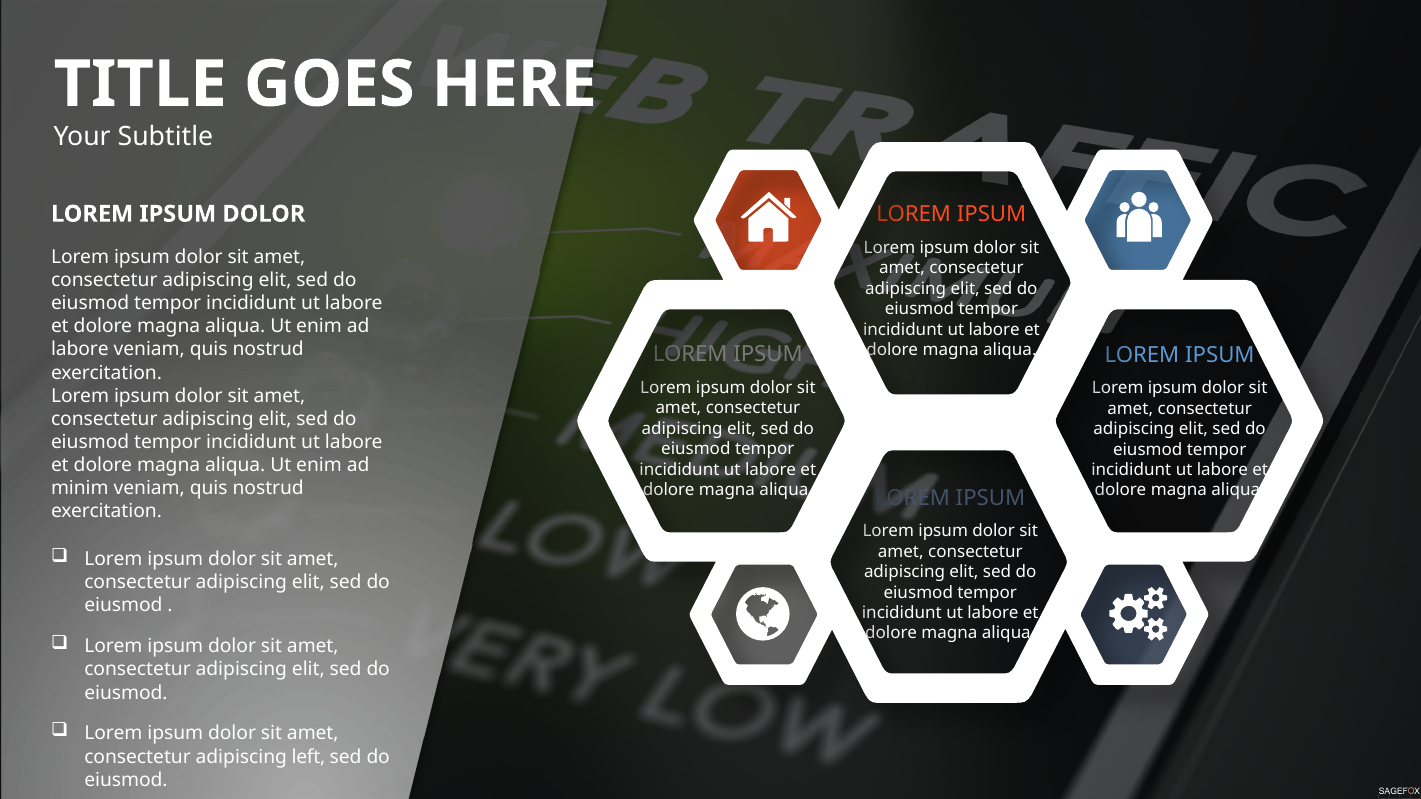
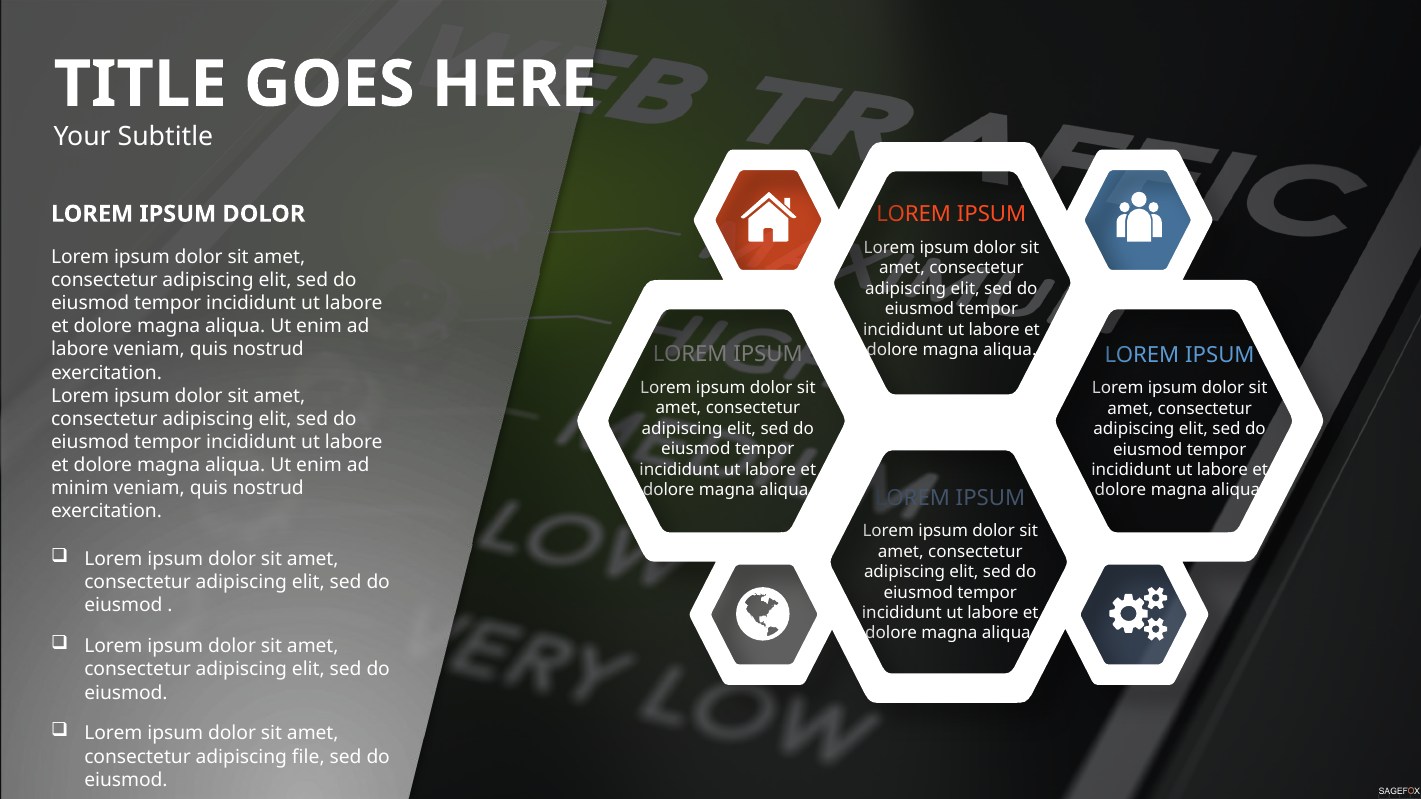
left: left -> file (308, 757)
